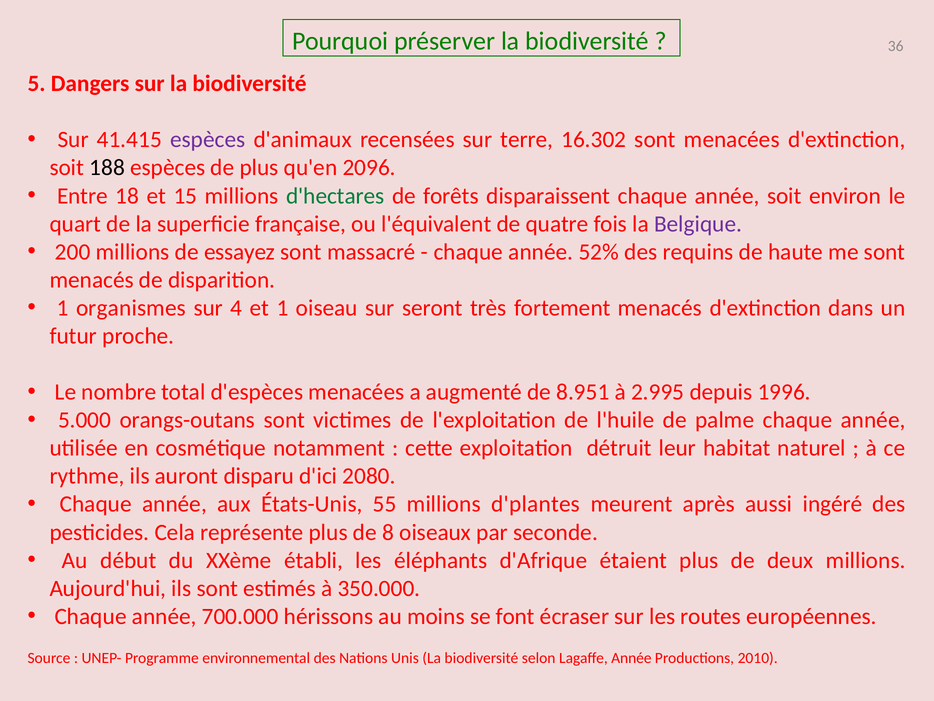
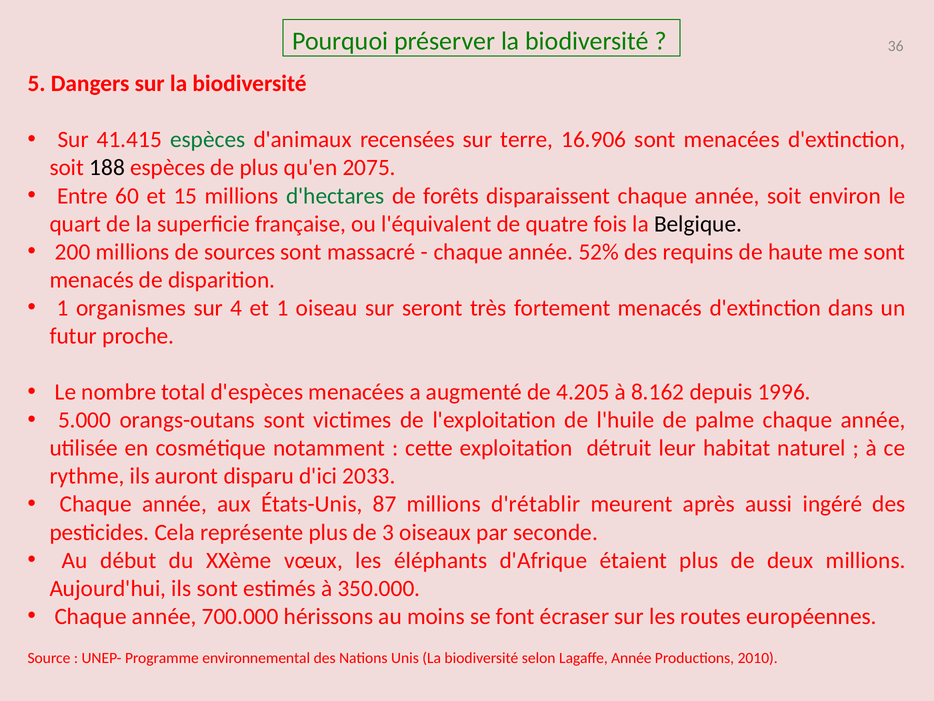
espèces colour: purple -> green (208, 140)
16.302: 16.302 -> 16.906 (594, 140)
2096: 2096 -> 2075 (369, 168)
18: 18 -> 60 (127, 196)
Belgique colour: purple -> black (698, 224)
essayez: essayez -> sources (240, 252)
8.951: 8.951 -> 4.205 (583, 392)
2.995: 2.995 -> 8.162 (658, 392)
2080: 2080 -> 2033 (369, 476)
55: 55 -> 87 (385, 504)
d'plantes: d'plantes -> d'rétablir (536, 504)
8: 8 -> 3 (388, 532)
établi: établi -> vœux (314, 560)
